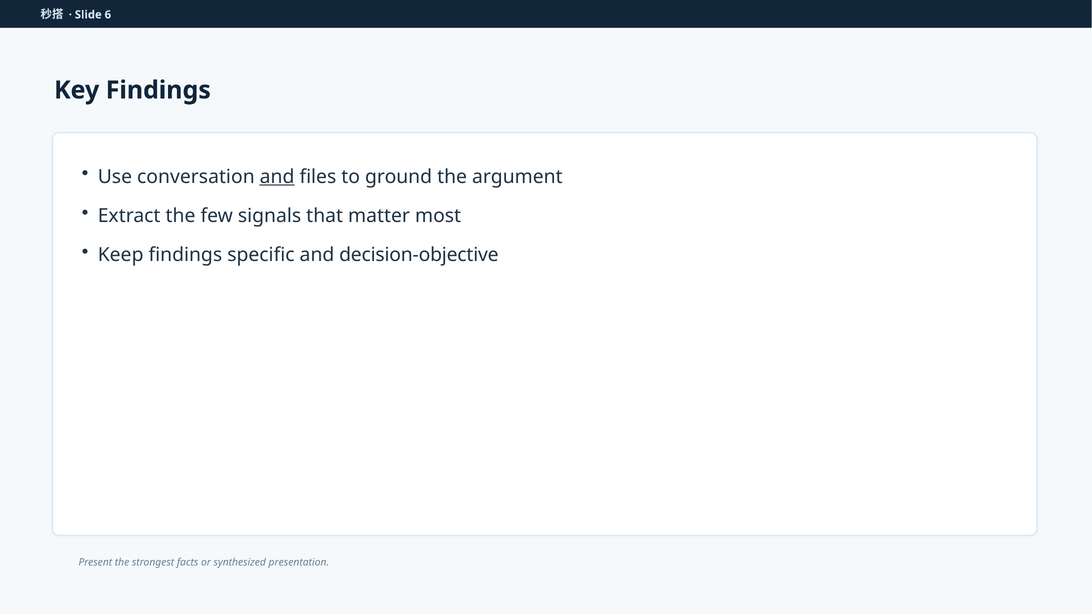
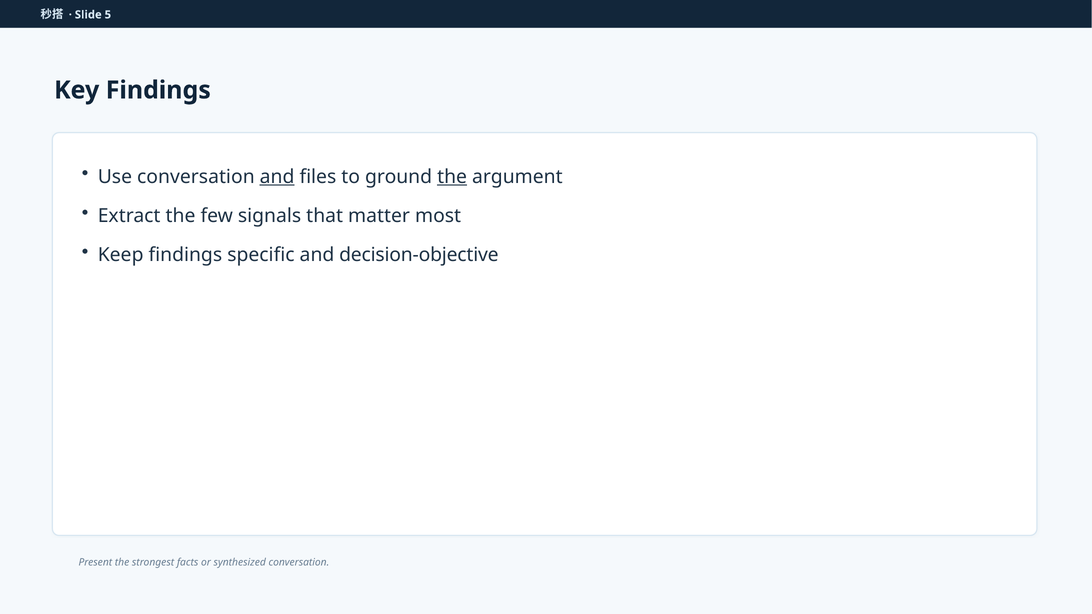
6: 6 -> 5 (108, 15)
the underline: none -> present (452, 177)
synthesized presentation: presentation -> conversation (299, 563)
